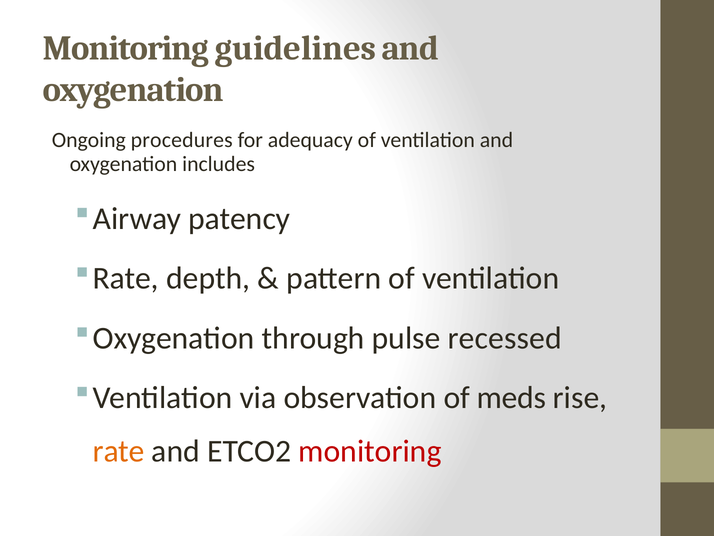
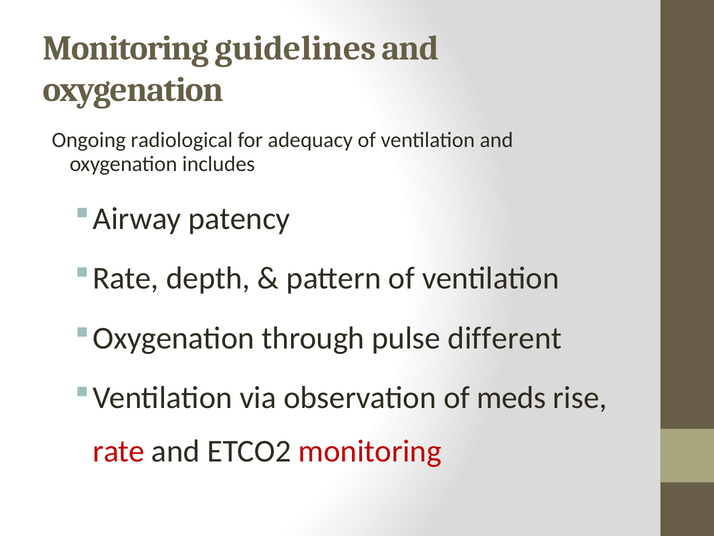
procedures: procedures -> radiological (182, 140)
recessed: recessed -> different (505, 338)
rate colour: orange -> red (119, 451)
